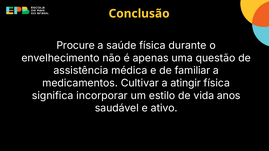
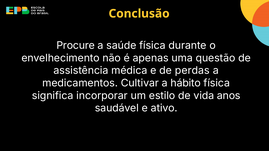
familiar: familiar -> perdas (192, 71)
atingir: atingir -> hábito (186, 83)
